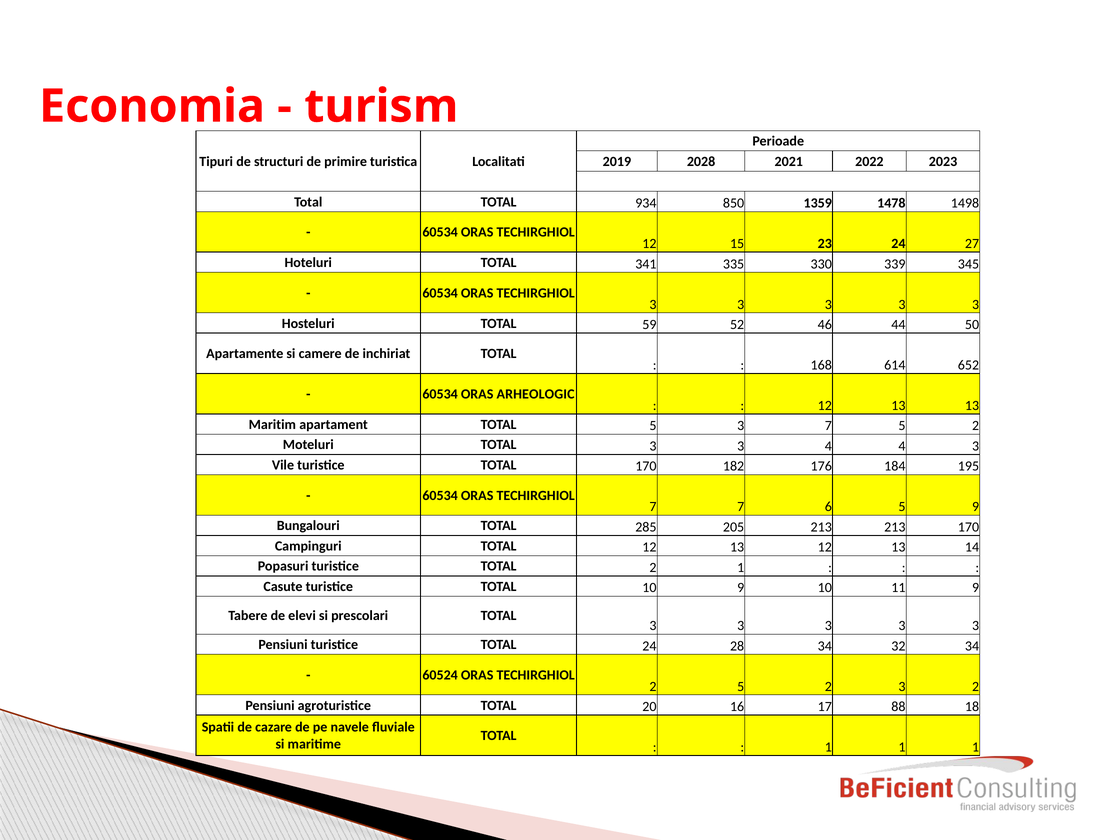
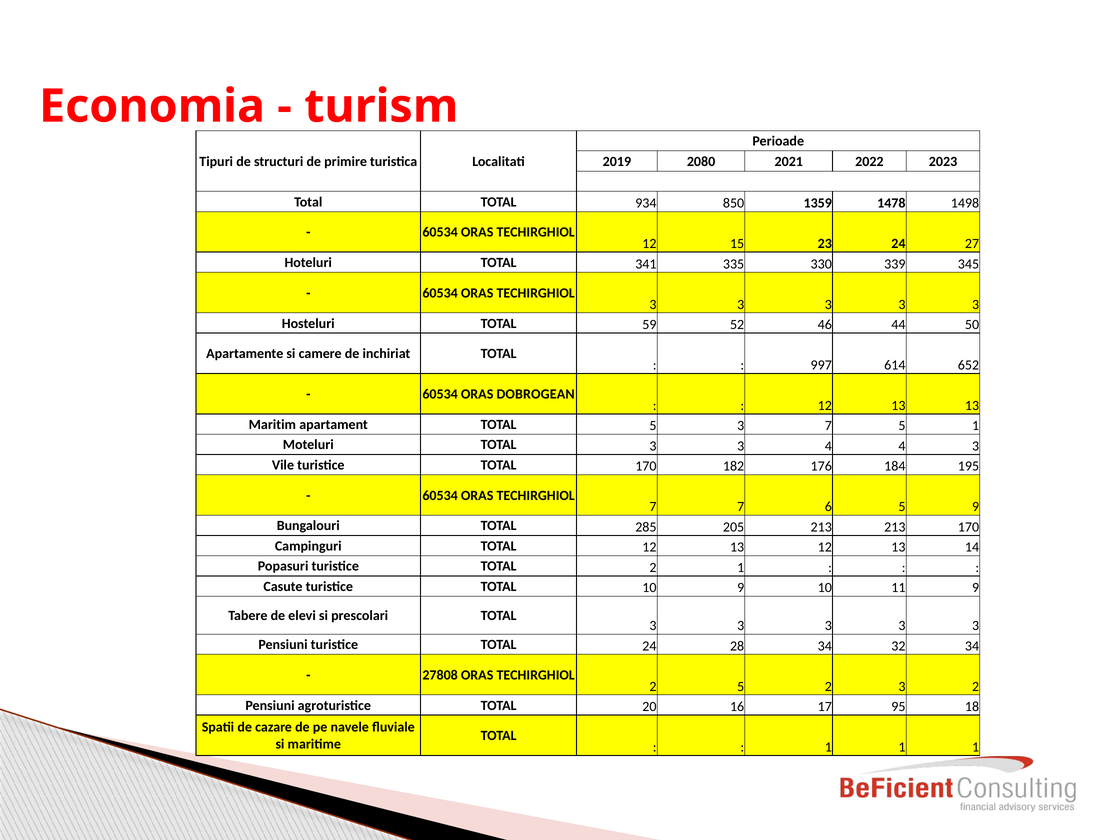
2028: 2028 -> 2080 (701, 161)
168: 168 -> 997 (821, 365)
ARHEOLOGIC: ARHEOLOGIC -> DOBROGEAN (536, 394)
7 5 2: 2 -> 1 (976, 426)
60524: 60524 -> 27808 (440, 675)
88: 88 -> 95 (898, 707)
